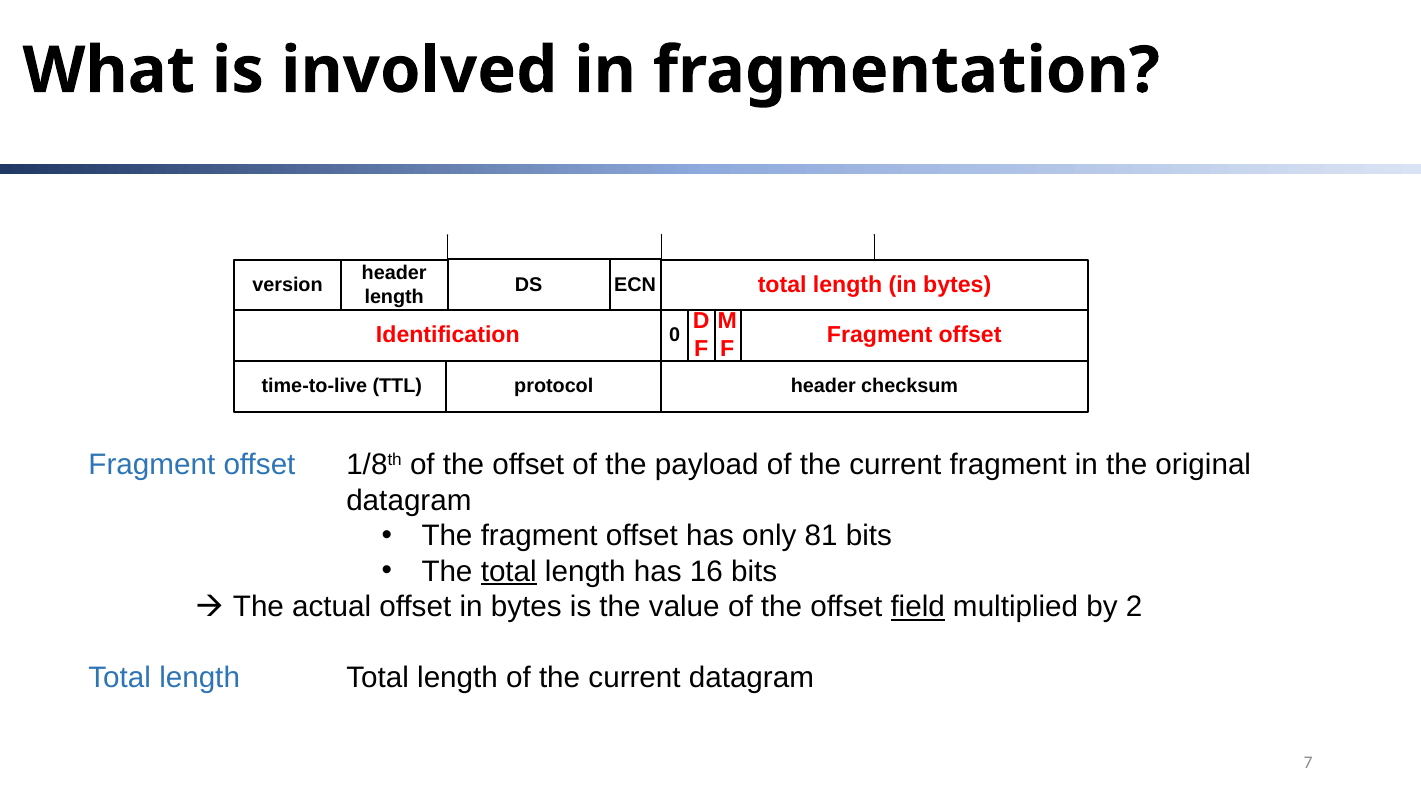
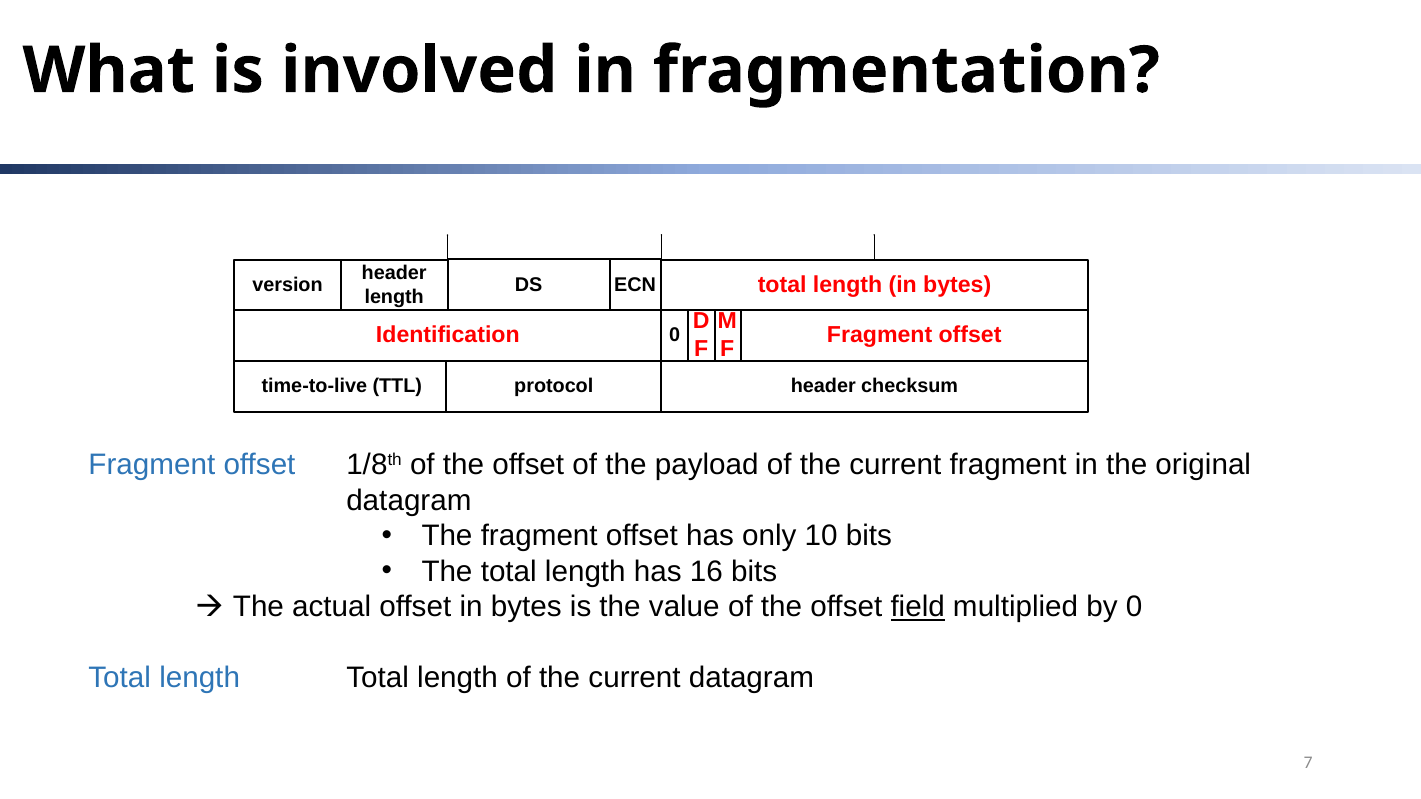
81: 81 -> 10 (821, 536)
total underline: present -> none (509, 572)
by 2: 2 -> 0 (1134, 607)
